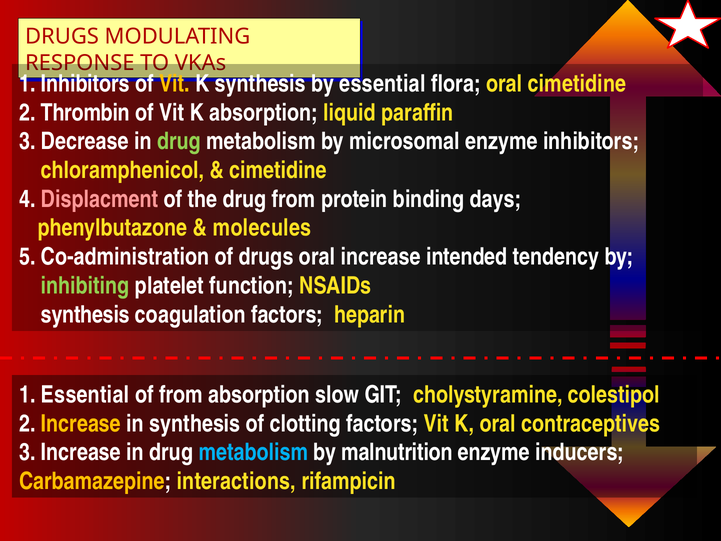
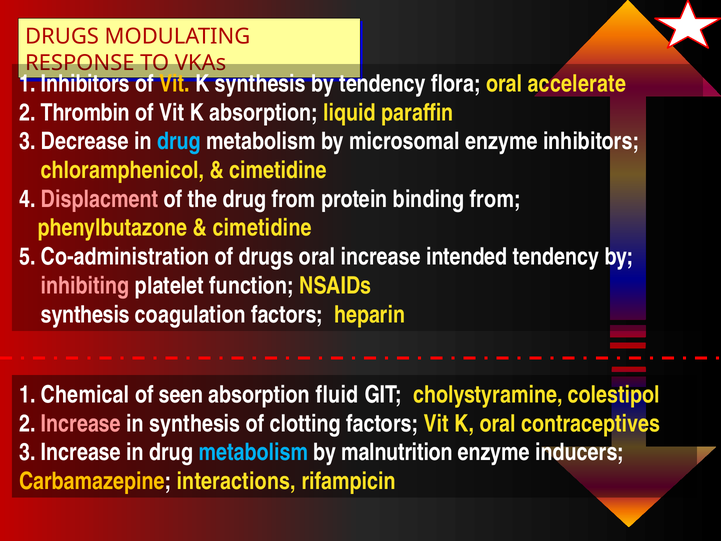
by essential: essential -> tendency (383, 84)
oral cimetidine: cimetidine -> accelerate (577, 84)
drug colour: light green -> light blue (179, 141)
binding days: days -> from (495, 199)
molecules: molecules -> cimetidine (262, 228)
inhibiting colour: light green -> pink (85, 286)
1 Essential: Essential -> Chemical (85, 395)
of from: from -> seen (181, 395)
slow: slow -> fluid (337, 395)
Increase colour: yellow -> pink (81, 423)
